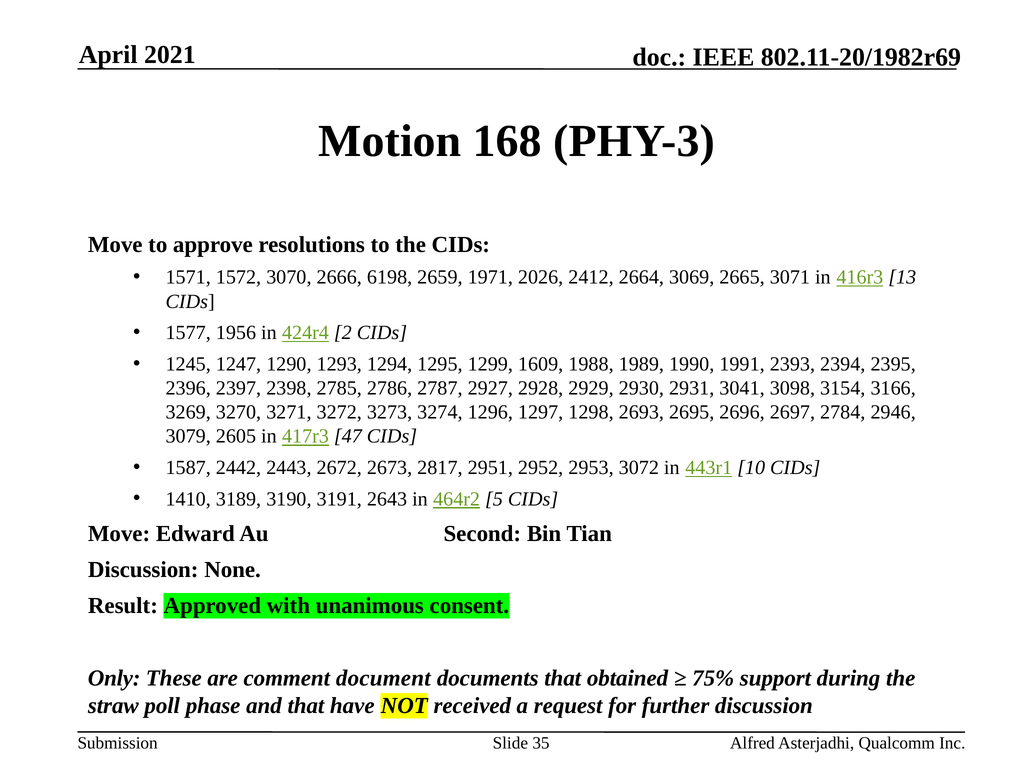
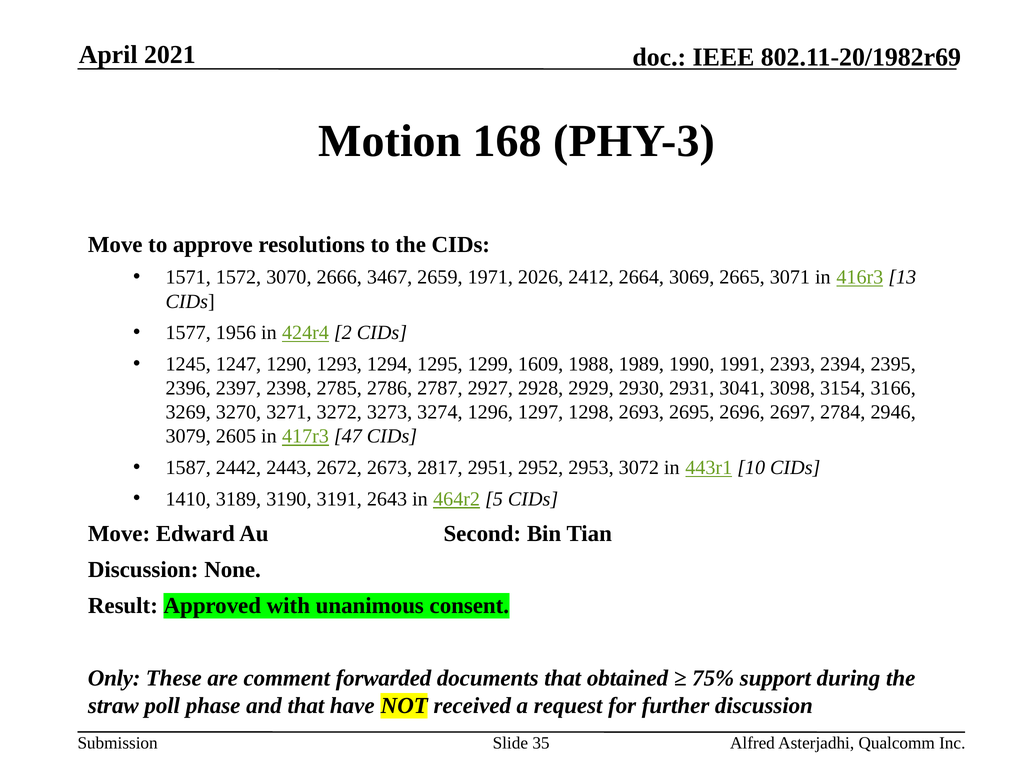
6198: 6198 -> 3467 (390, 277)
document: document -> forwarded (384, 679)
